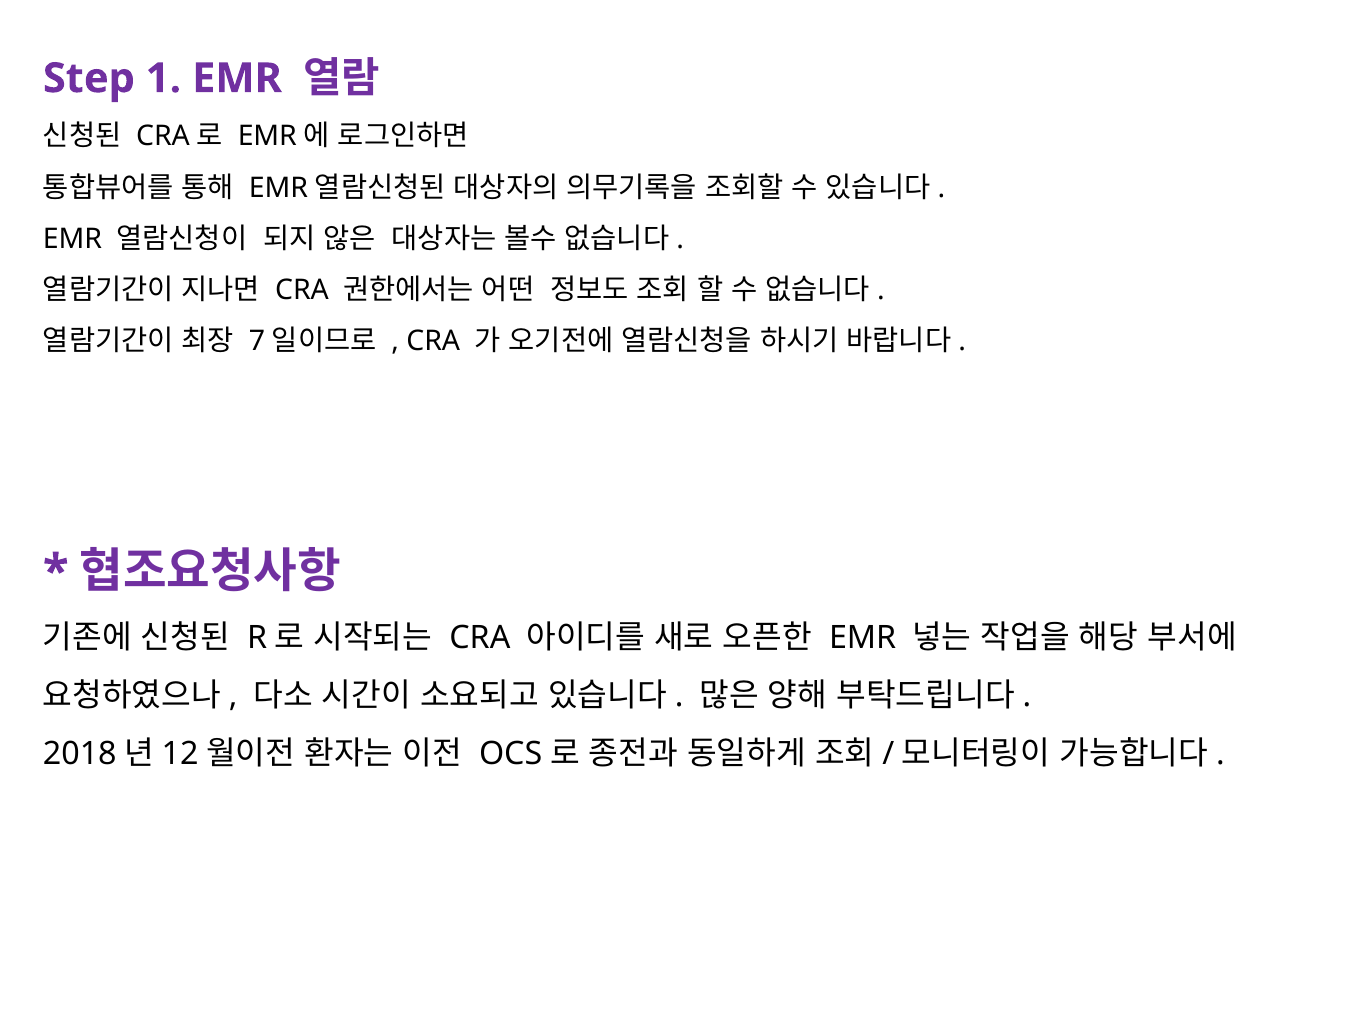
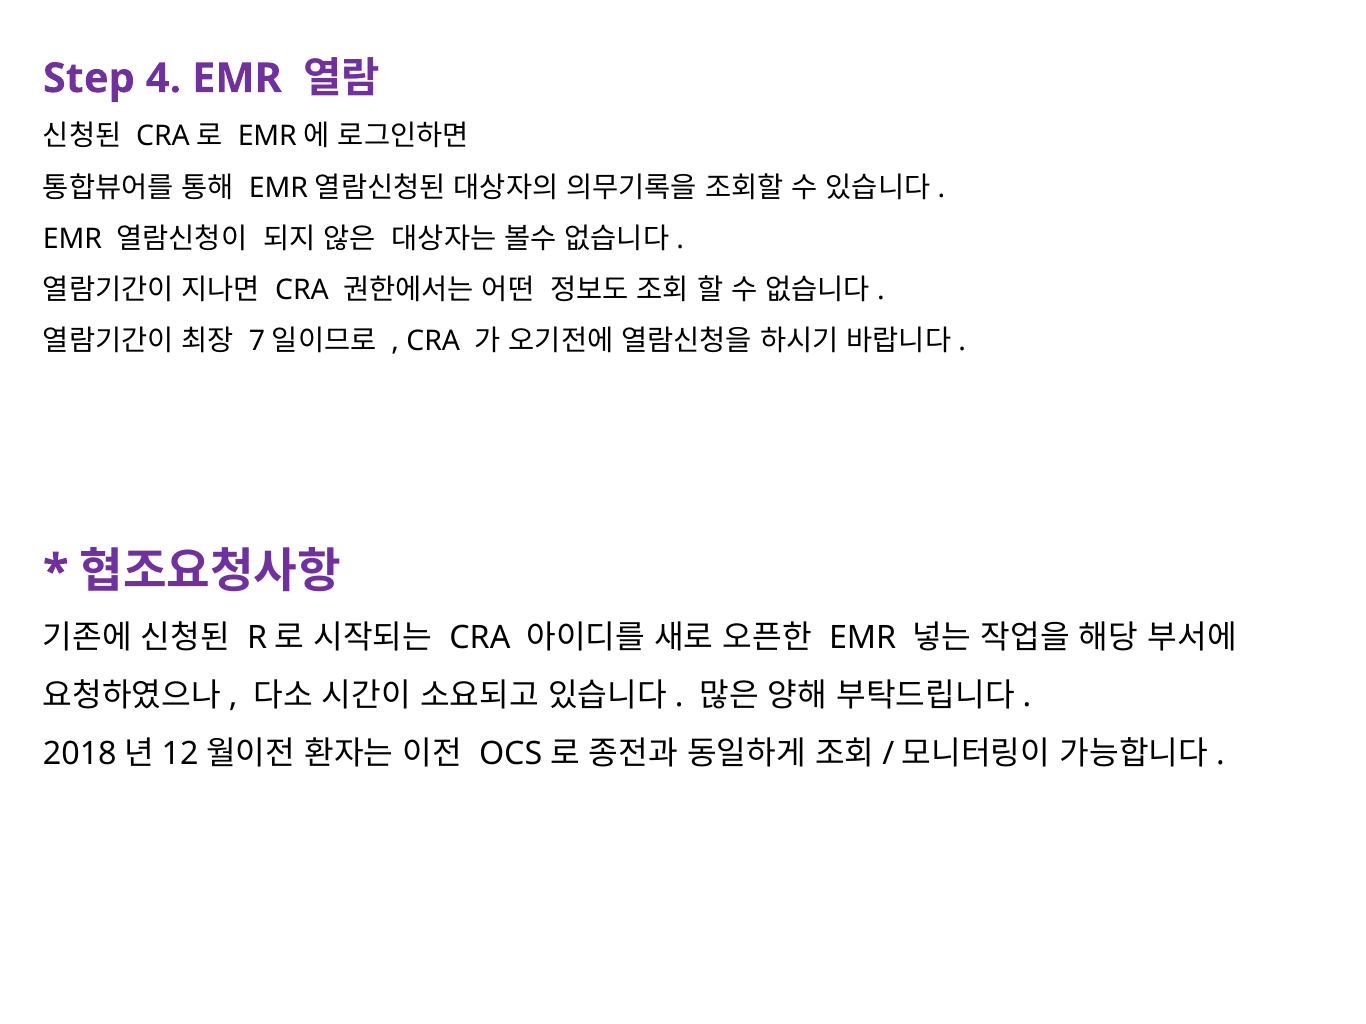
1: 1 -> 4 (163, 78)
